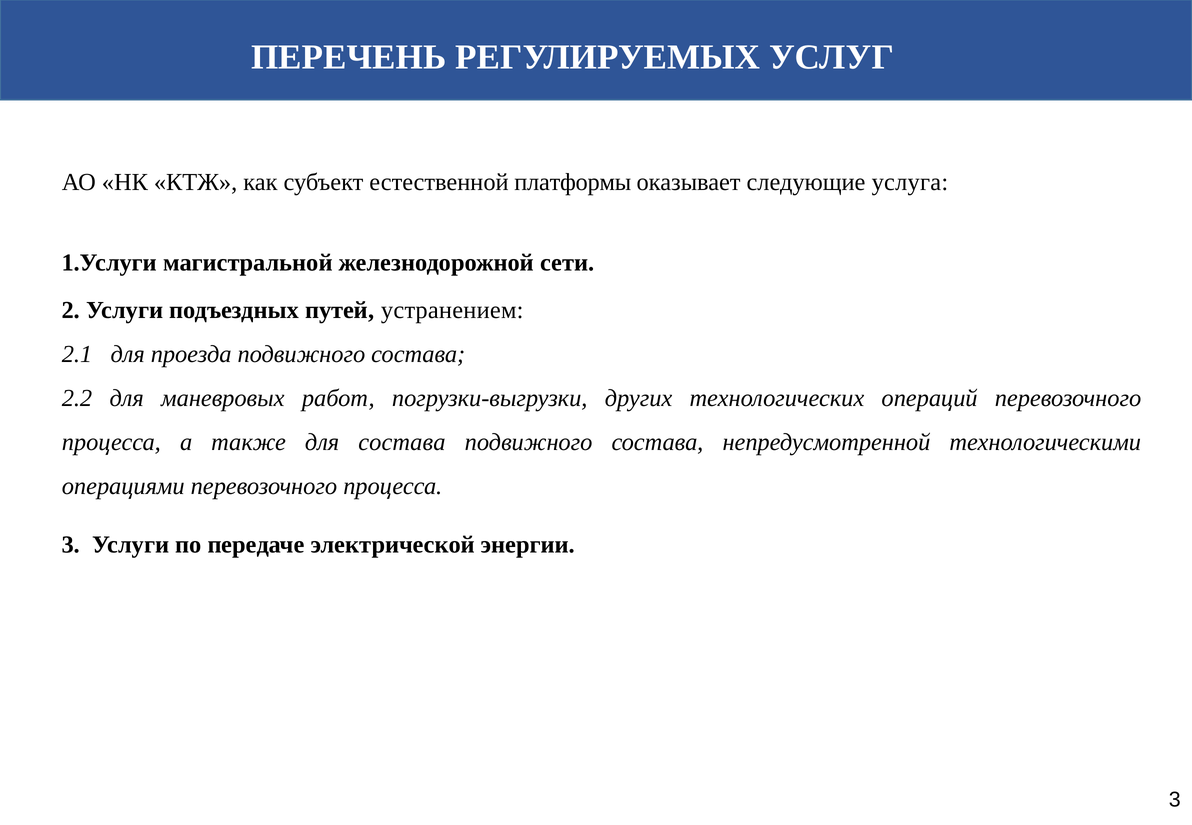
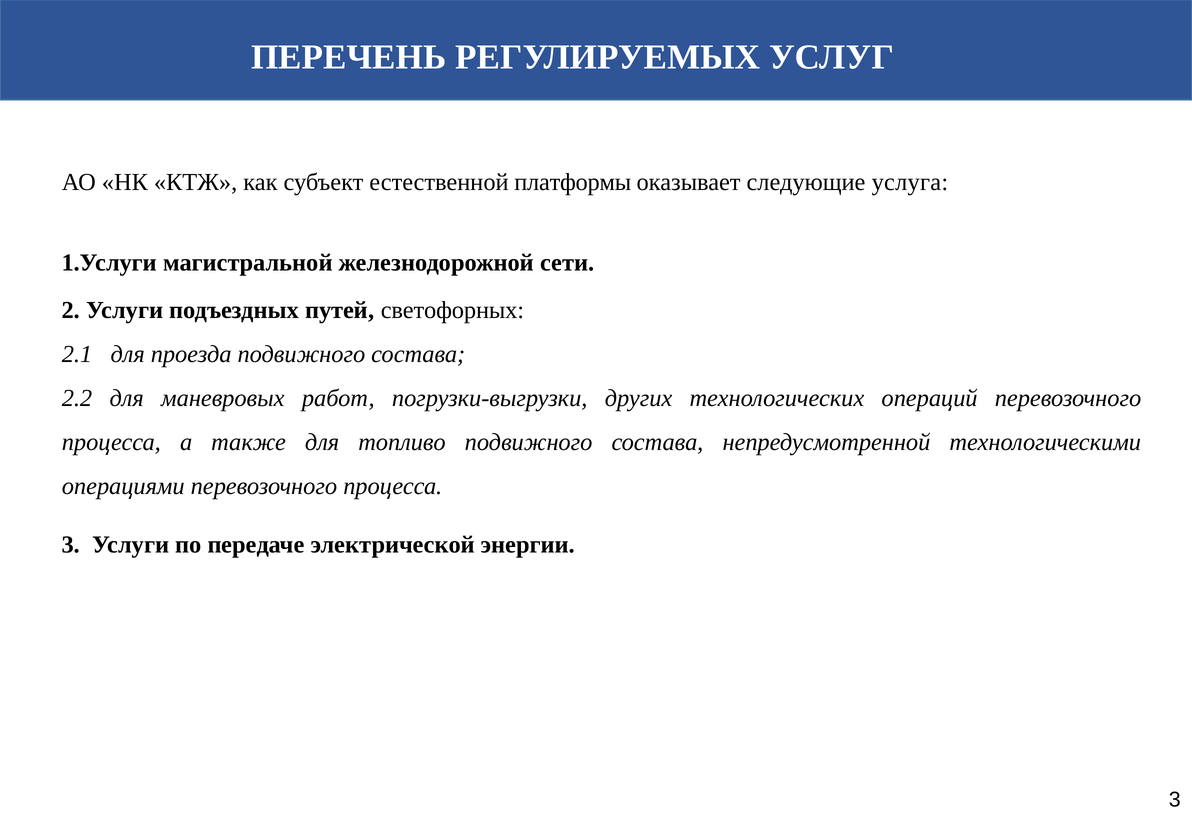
устранением: устранением -> светофорных (452, 310)
для состава: состава -> топливо (402, 442)
